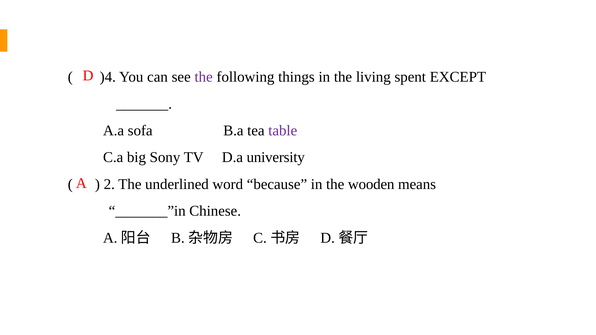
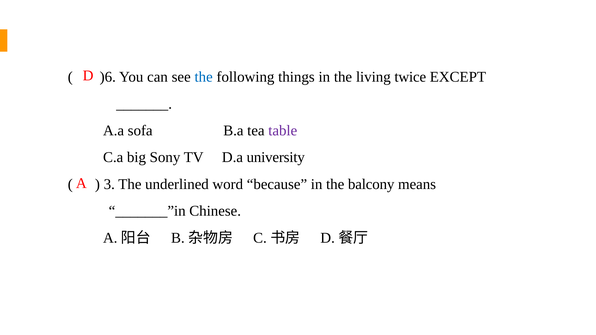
)4: )4 -> )6 (108, 77)
the colour: purple -> blue (204, 77)
spent: spent -> twice (410, 77)
2: 2 -> 3 (109, 184)
wooden: wooden -> balcony (371, 184)
